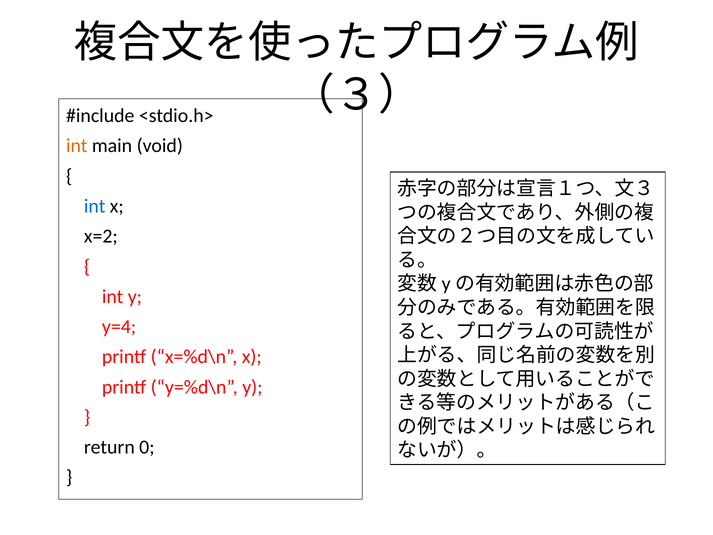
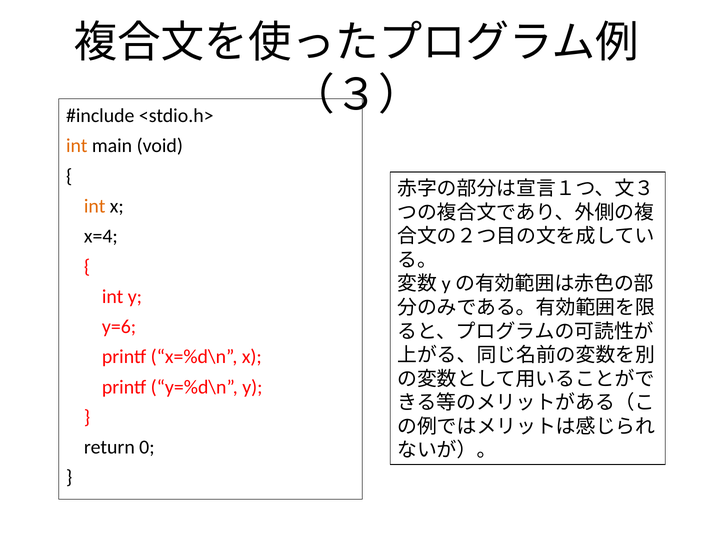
int colour: blue -> orange (95, 206)
x=2: x=2 -> x=4 (101, 236)
y=4: y=4 -> y=6 (119, 327)
